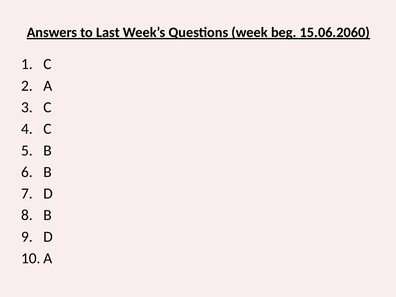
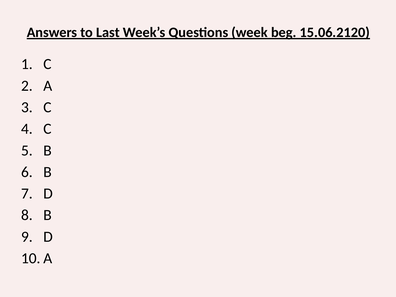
15.06.2060: 15.06.2060 -> 15.06.2120 (335, 33)
